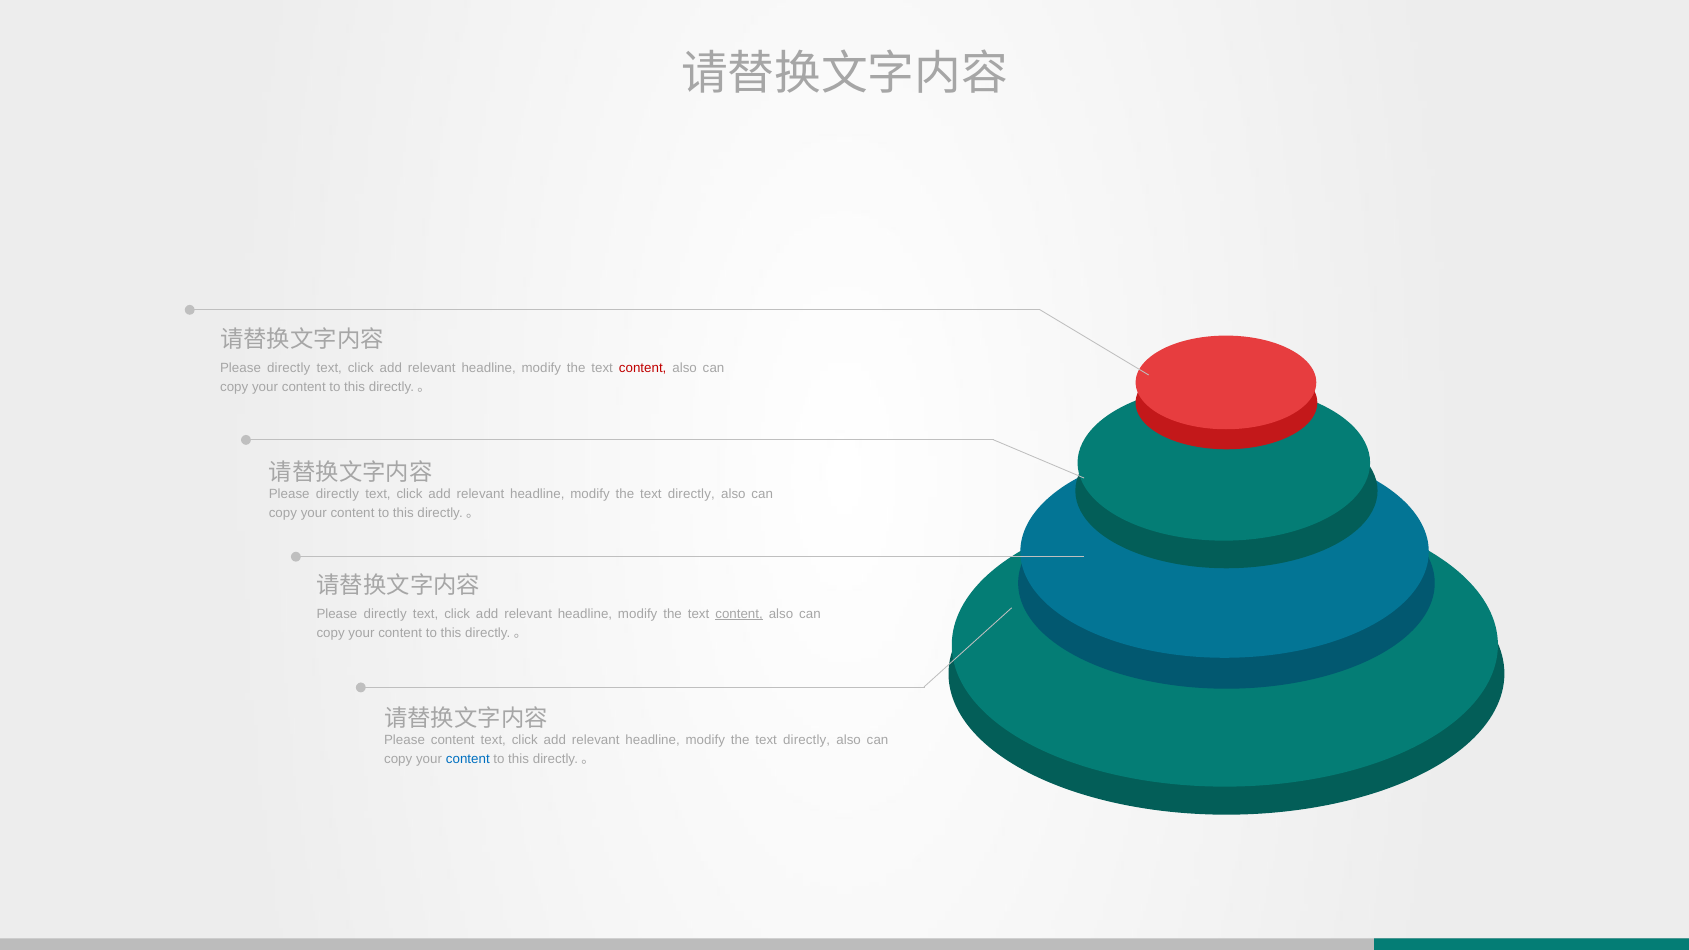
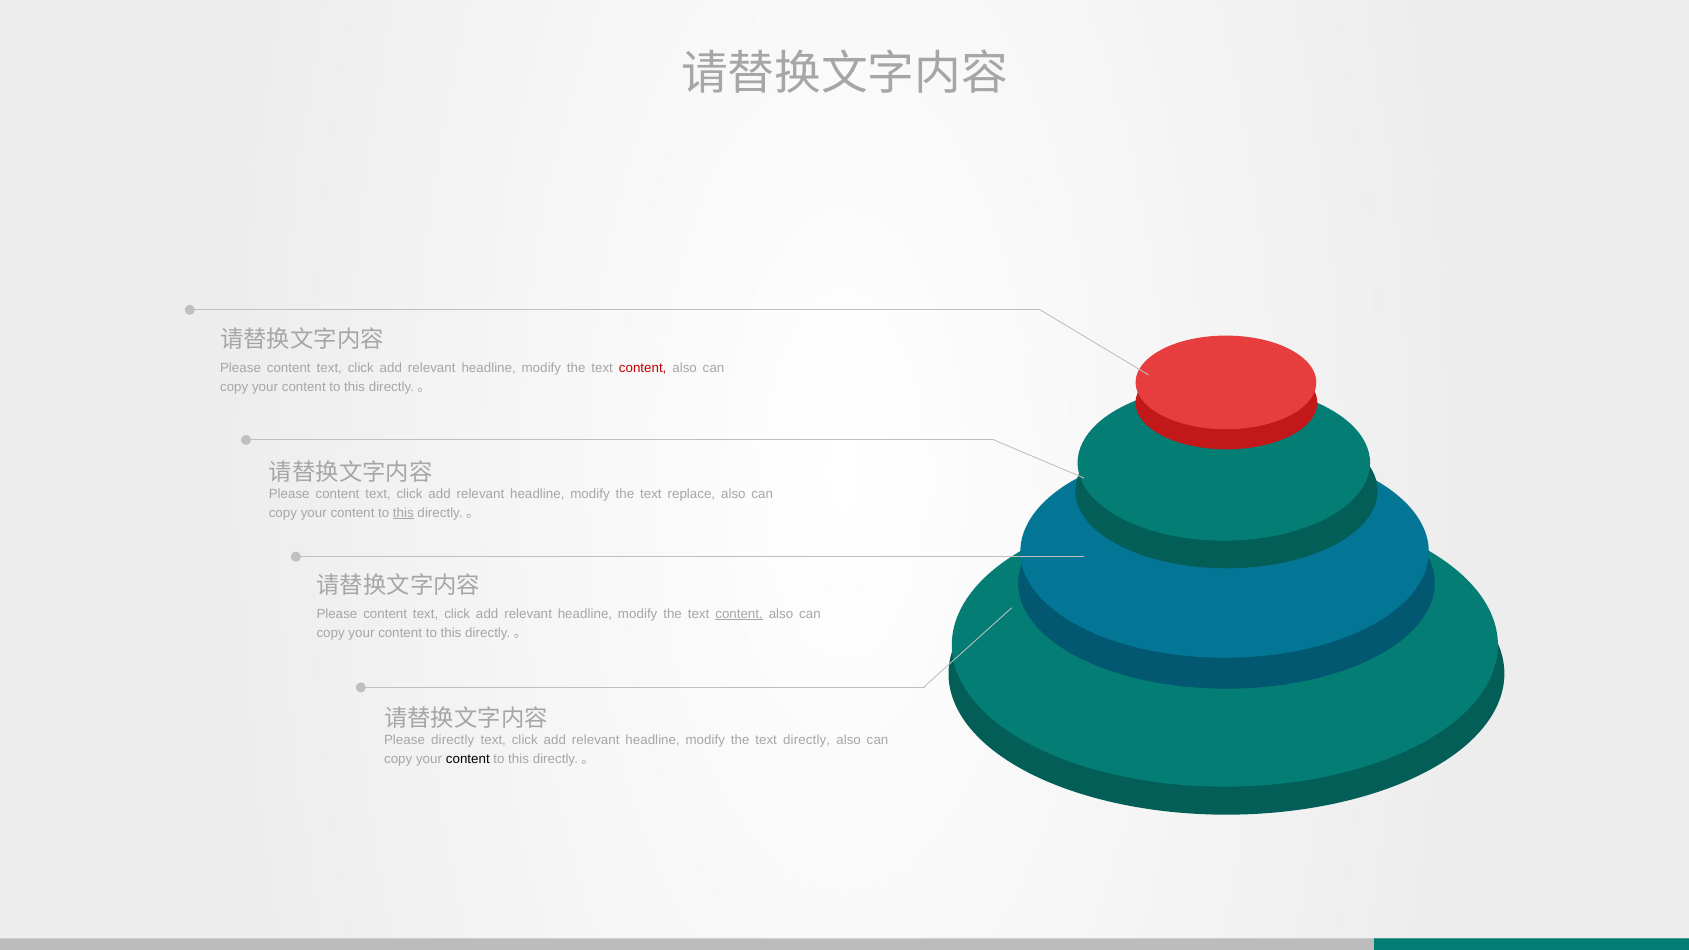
directly: directly -> content (289, 368)
directly: directly -> content (337, 494)
directly: directly -> replace (691, 494)
this underline: none -> present (403, 513)
directly: directly -> content (385, 614)
Please content: content -> directly (453, 740)
content colour: blue -> black (468, 759)
